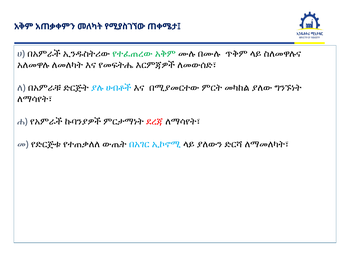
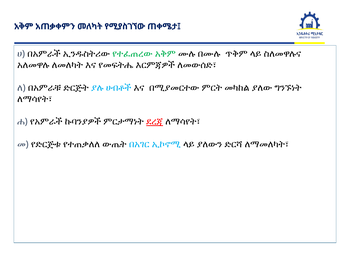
ደረጃ underline: none -> present (155, 122)
